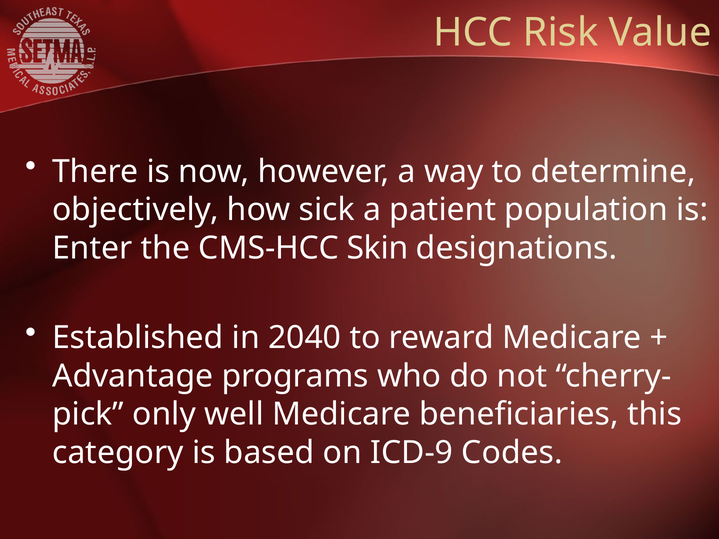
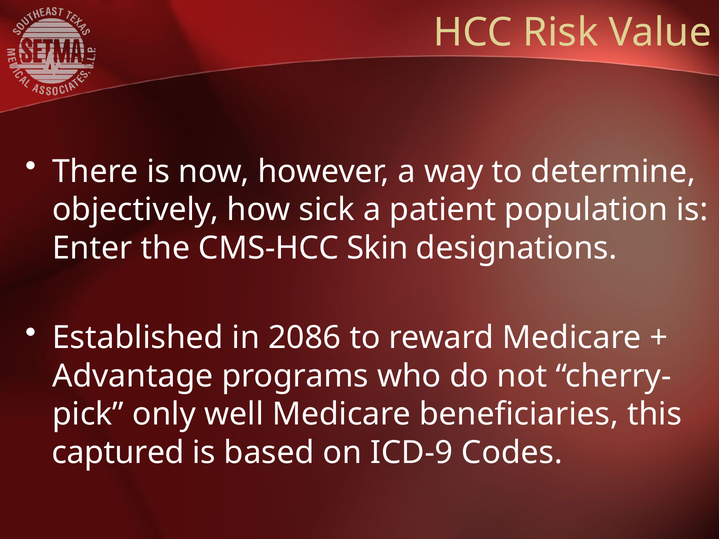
2040: 2040 -> 2086 (305, 338)
category: category -> captured (118, 453)
